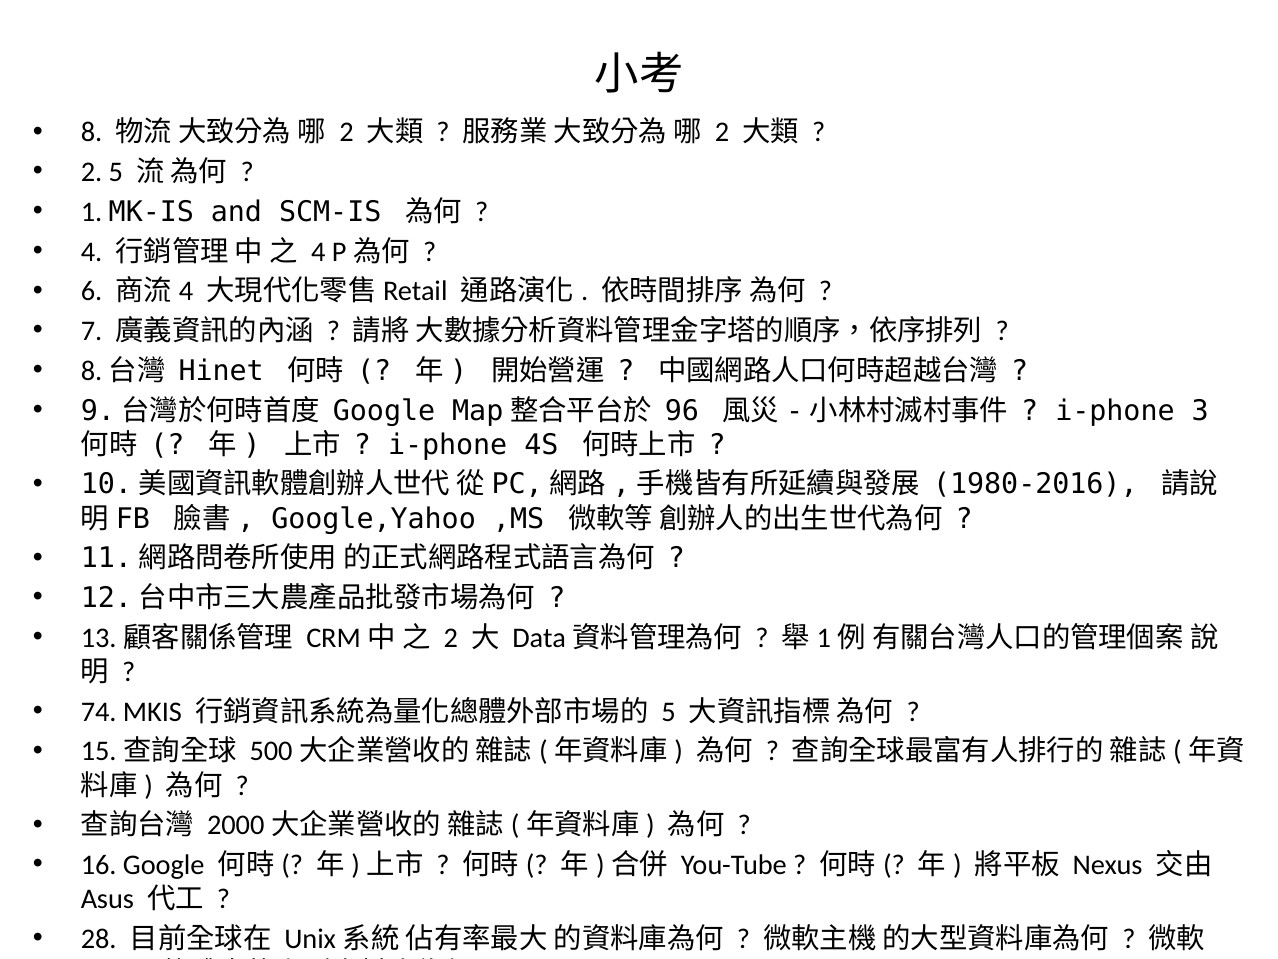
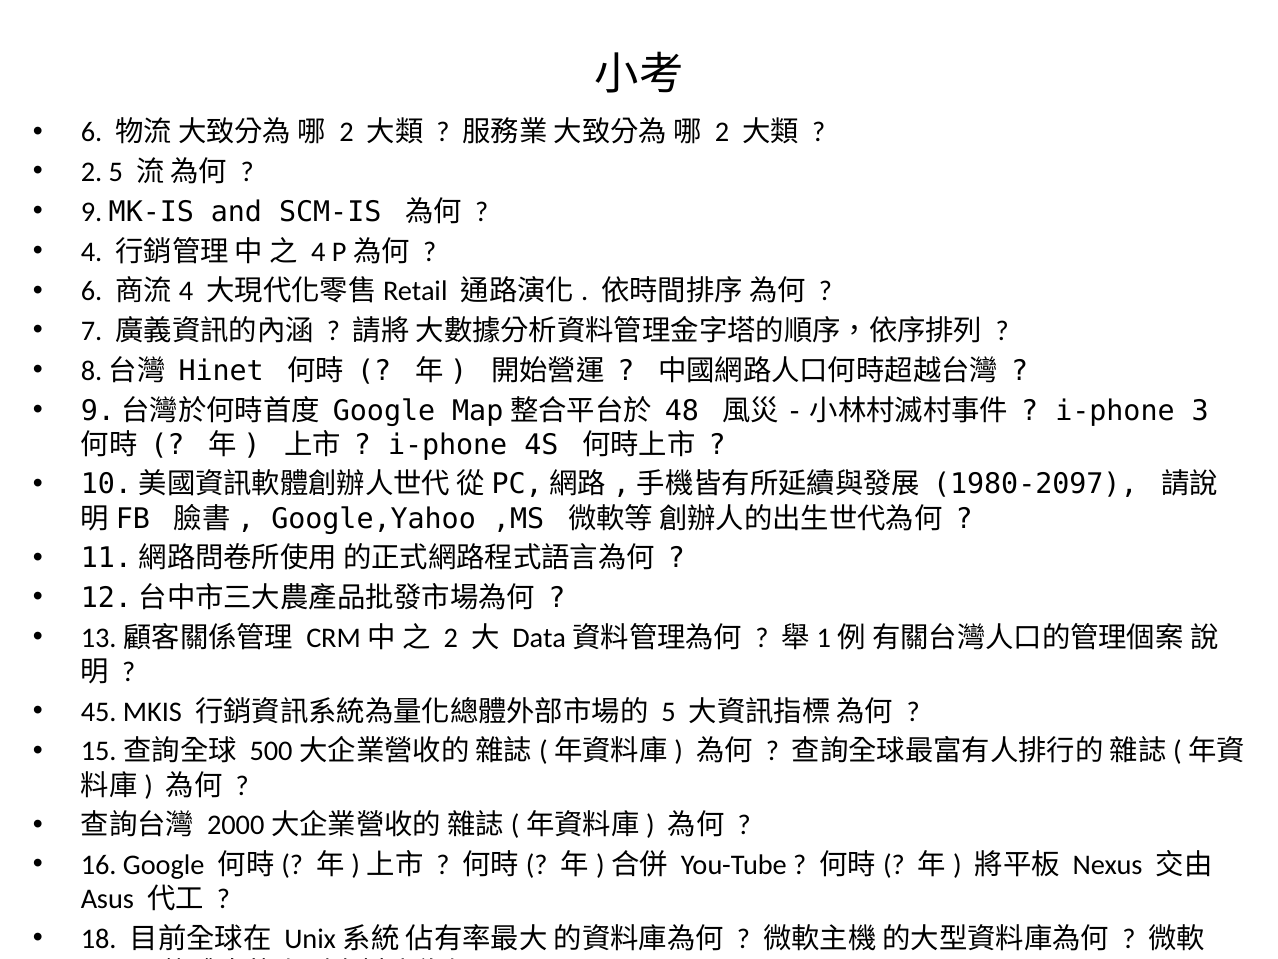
8: 8 -> 6 (92, 132)
1: 1 -> 9 (92, 212)
96: 96 -> 48 (682, 411)
1980-2016: 1980-2016 -> 1980-2097 (1035, 484)
74: 74 -> 45 (99, 711)
28: 28 -> 18 (99, 939)
